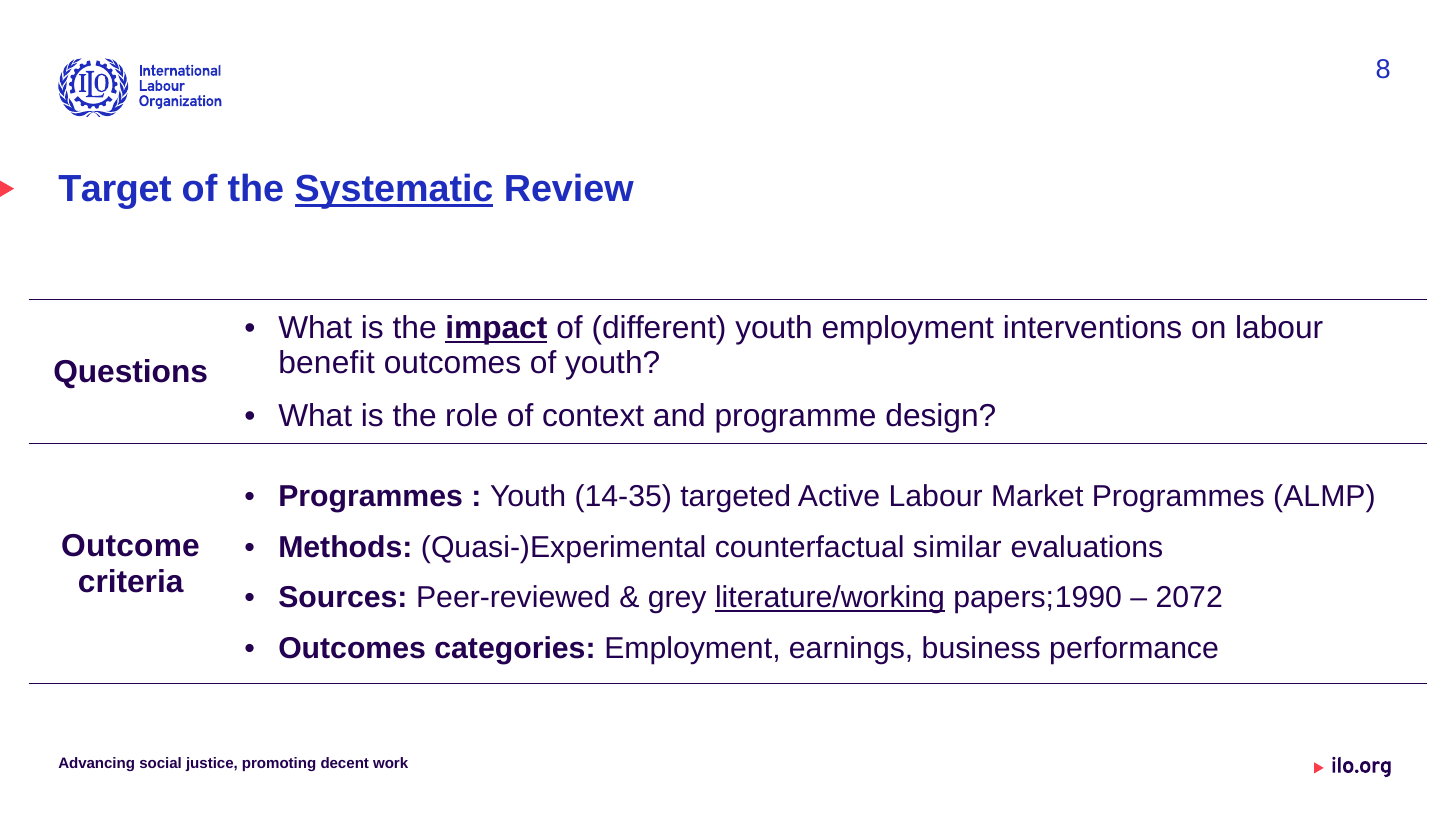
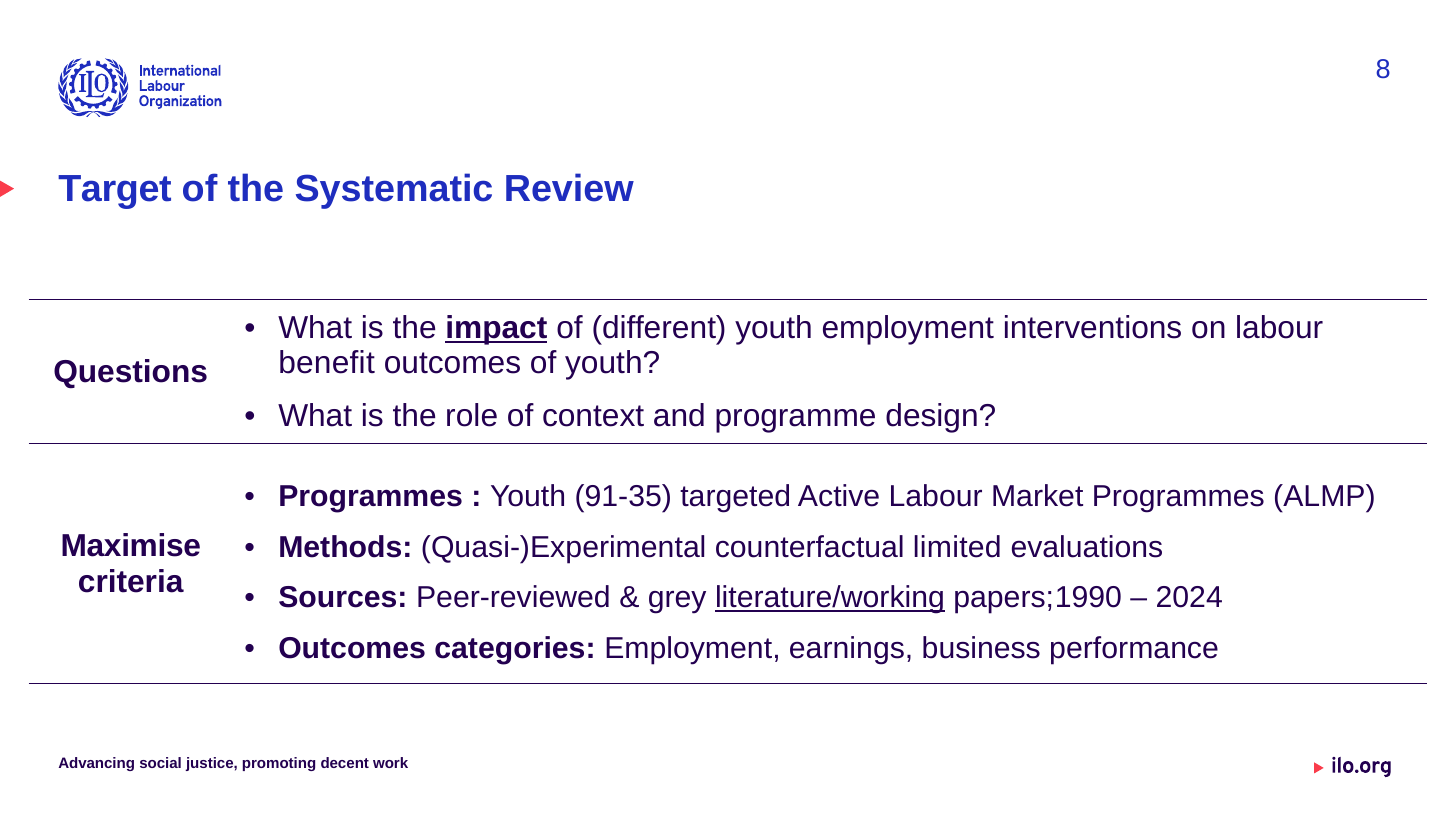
Systematic underline: present -> none (394, 189)
14-35: 14-35 -> 91-35 (623, 497)
Outcome: Outcome -> Maximise (131, 546)
similar: similar -> limited (957, 547)
2072: 2072 -> 2024 (1189, 598)
